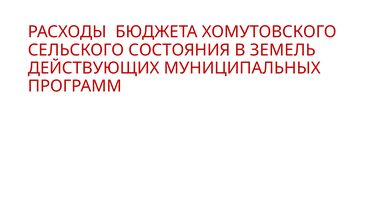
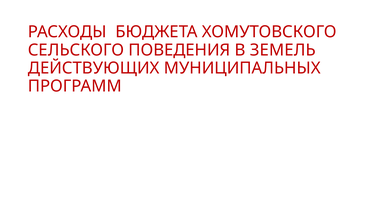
СОСТОЯНИЯ: СОСТОЯНИЯ -> ПОВЕДЕНИЯ (179, 50)
